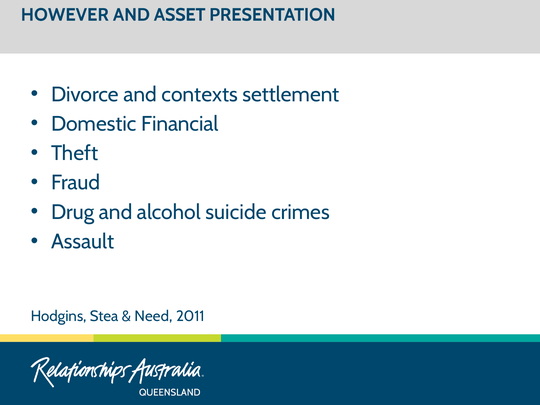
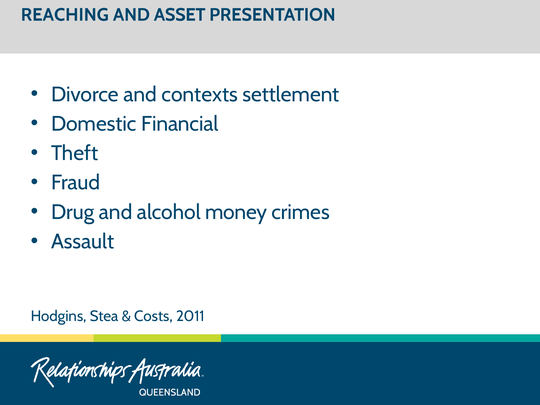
HOWEVER: HOWEVER -> REACHING (65, 15)
suicide: suicide -> money (236, 212)
Need: Need -> Costs (154, 316)
